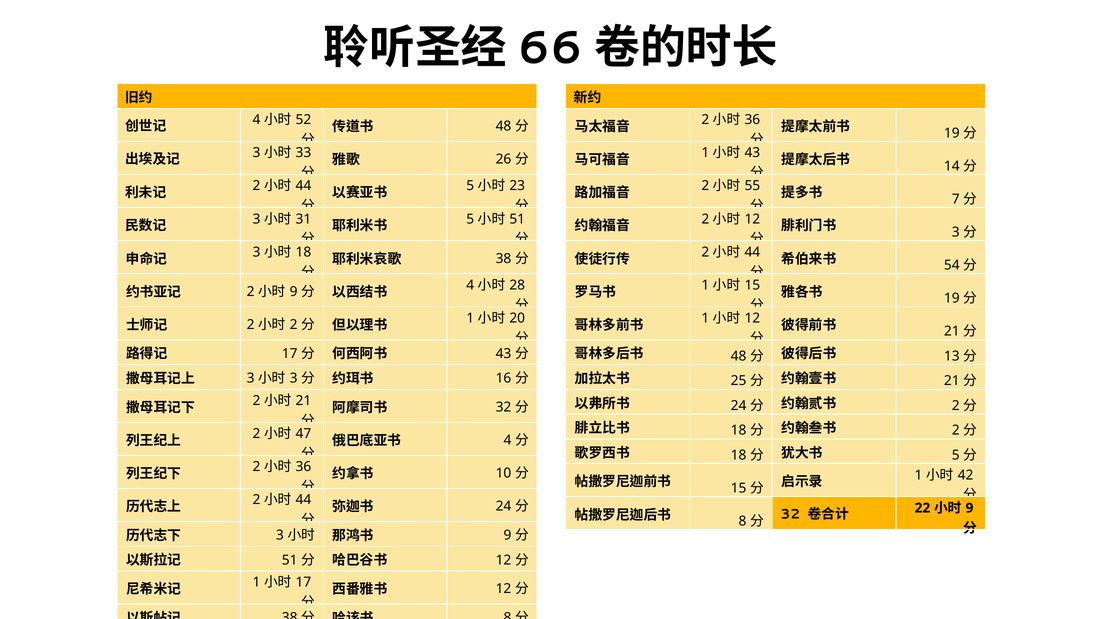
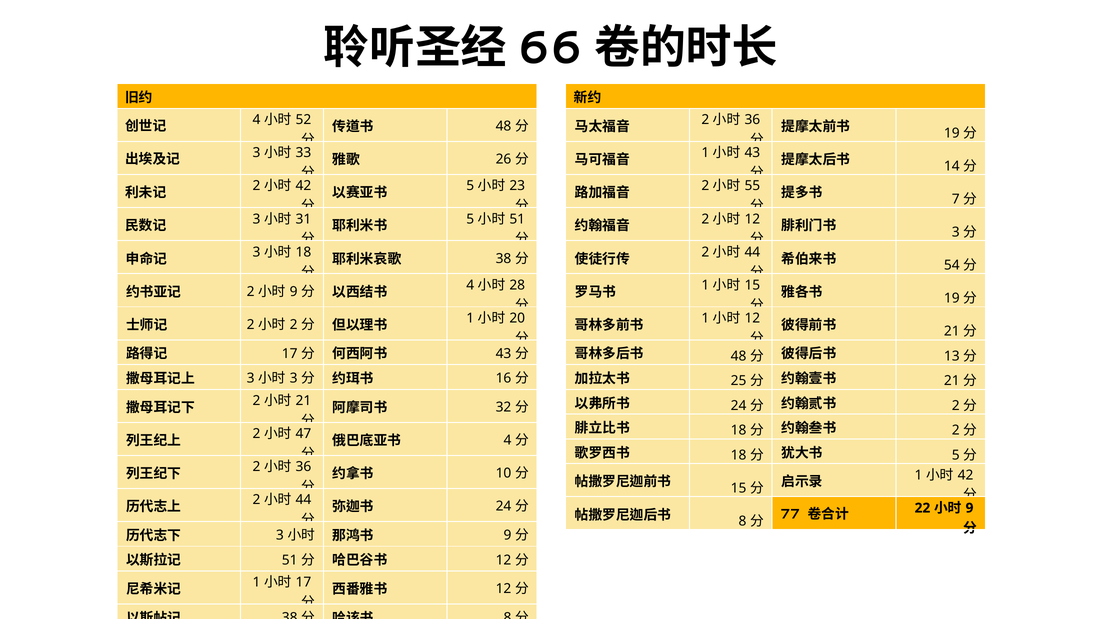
44: 44 -> 42 (303, 186)
32: 32 -> 77 (790, 515)
